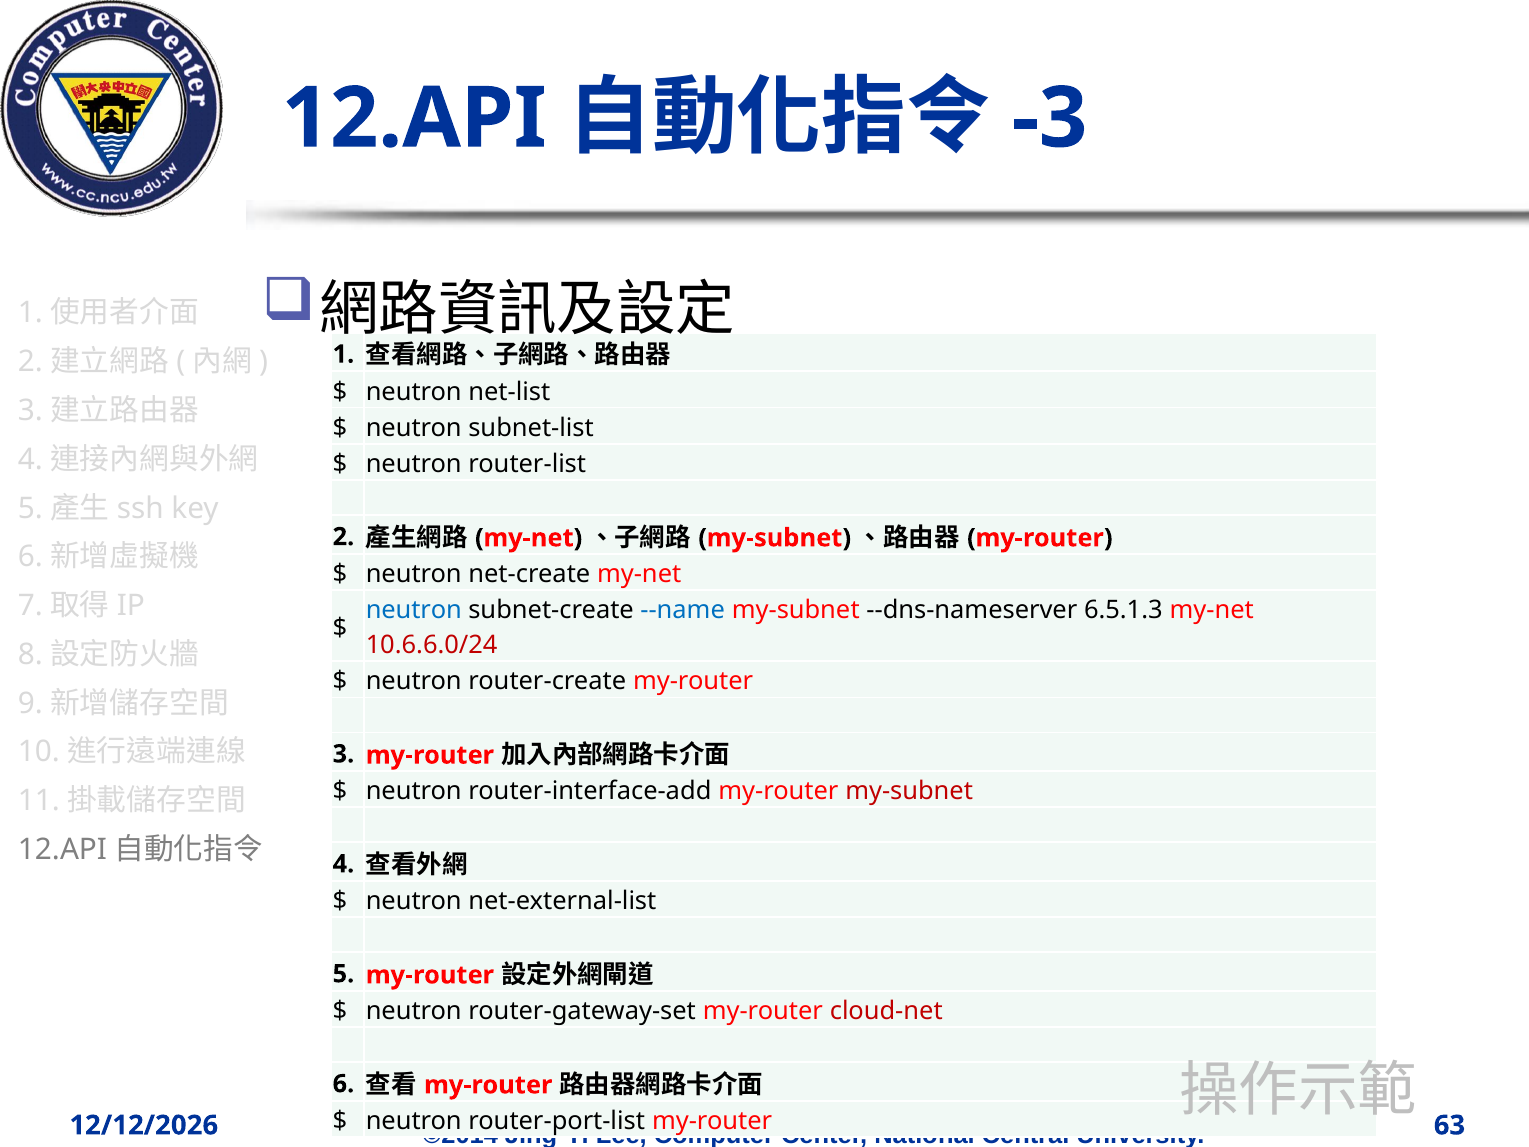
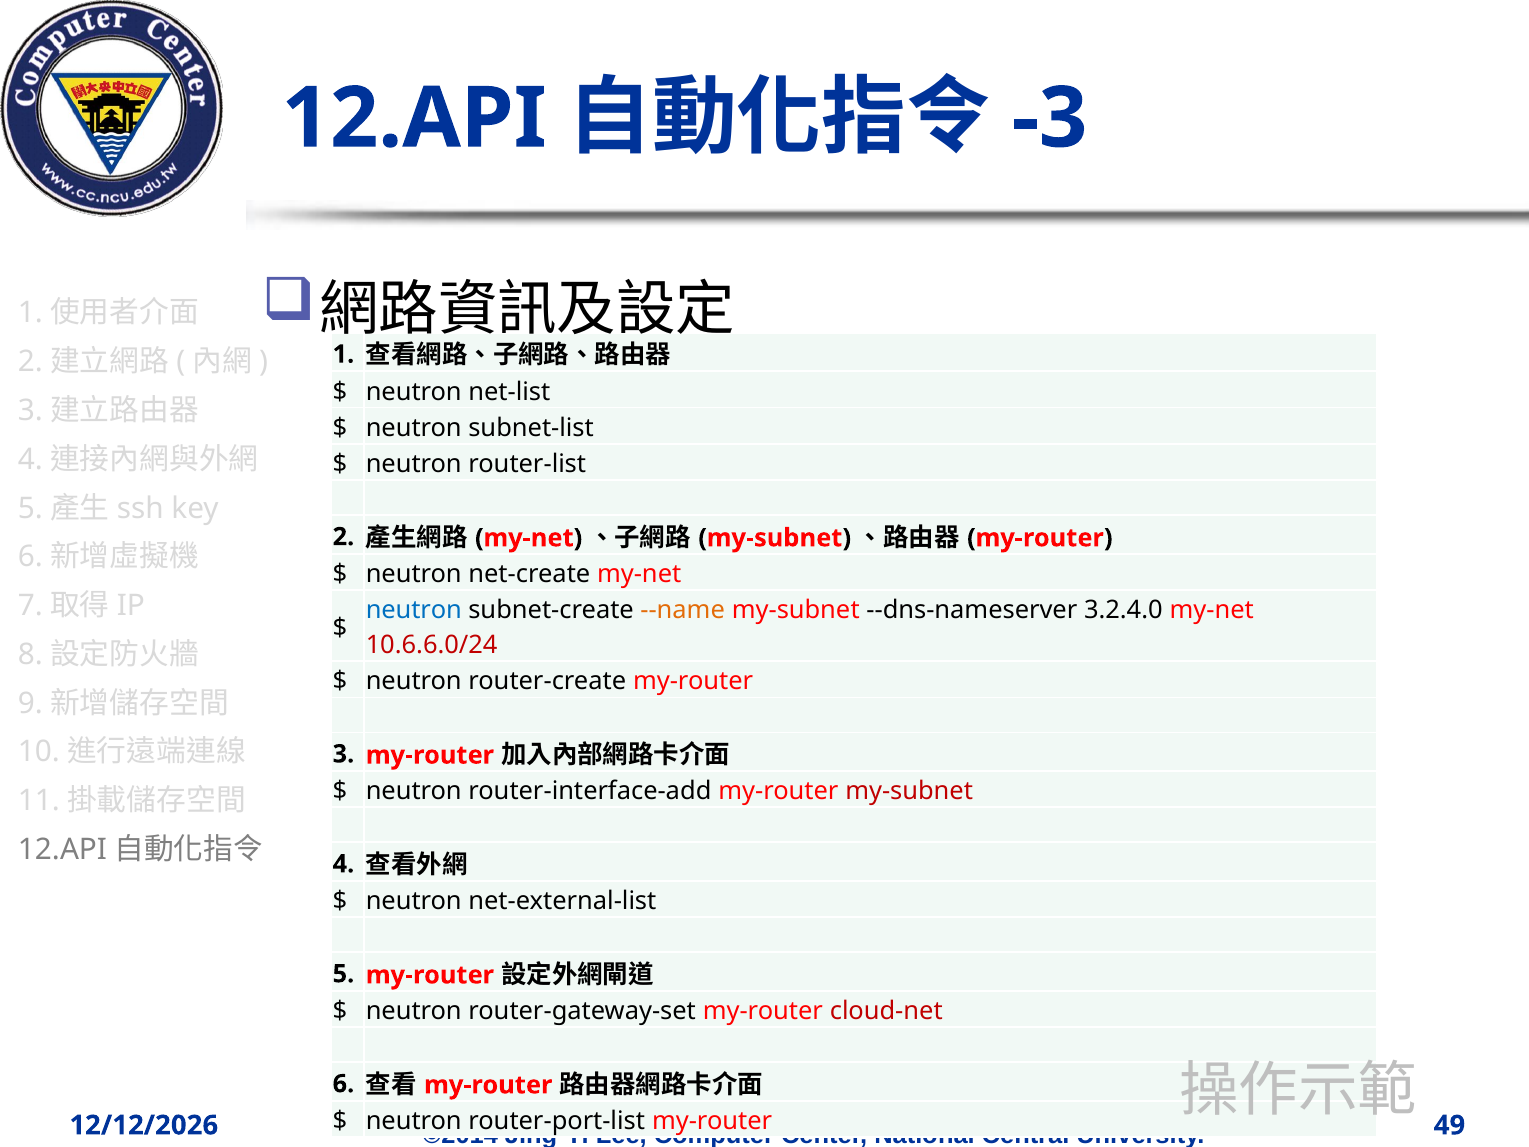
--name colour: blue -> orange (683, 610)
6.5.1.3: 6.5.1.3 -> 3.2.4.0 (1123, 610)
63: 63 -> 49 (1450, 1125)
